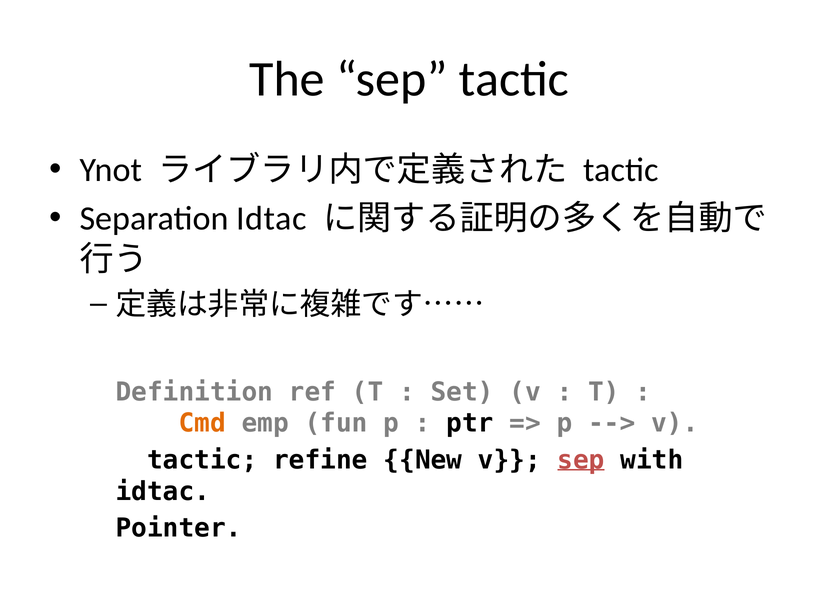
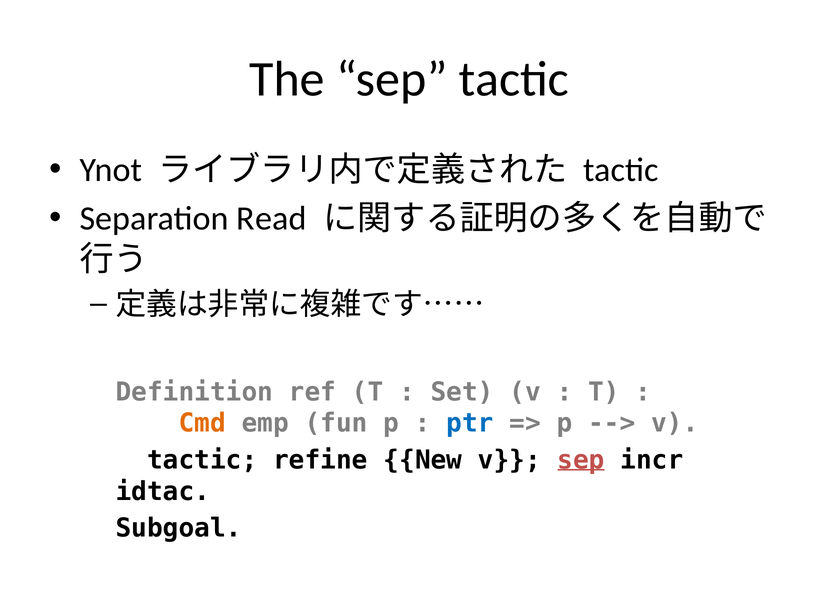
Separation Idtac: Idtac -> Read (272, 219)
ptr colour: black -> blue (470, 423)
with: with -> incr (652, 460)
Pointer: Pointer -> Subgoal (179, 528)
